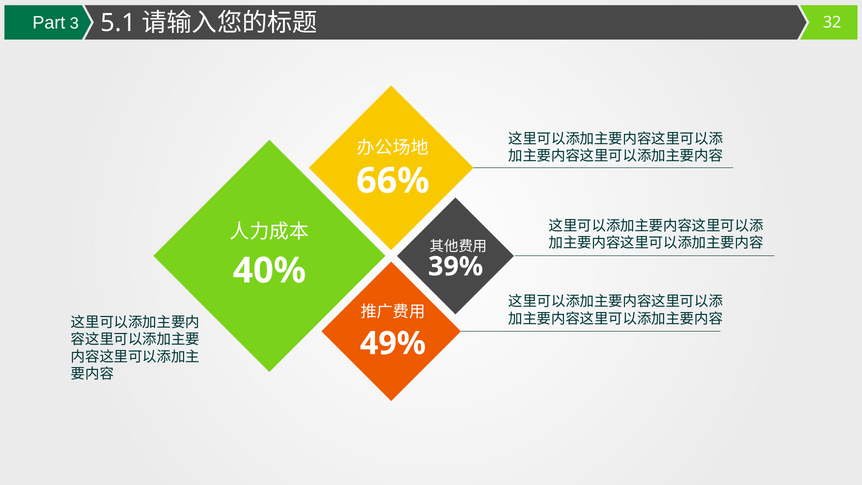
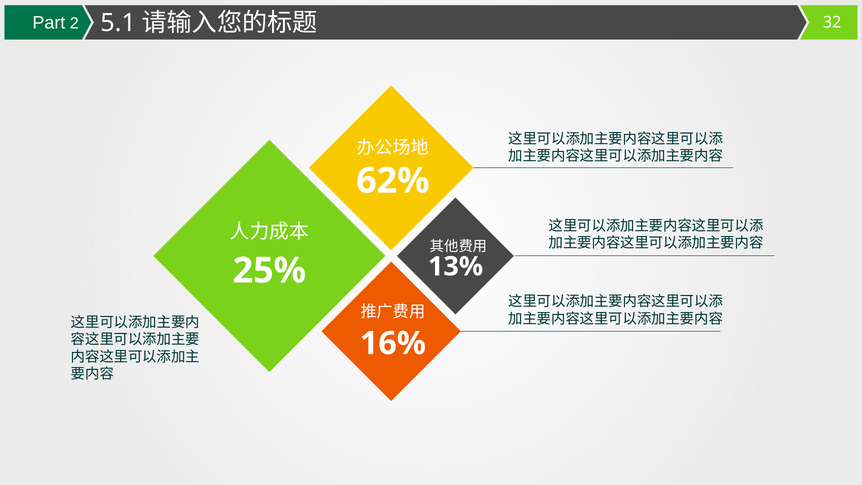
3: 3 -> 2 (74, 23)
66%: 66% -> 62% (393, 181)
39%: 39% -> 13% (456, 266)
40%: 40% -> 25% (269, 270)
49%: 49% -> 16% (393, 343)
